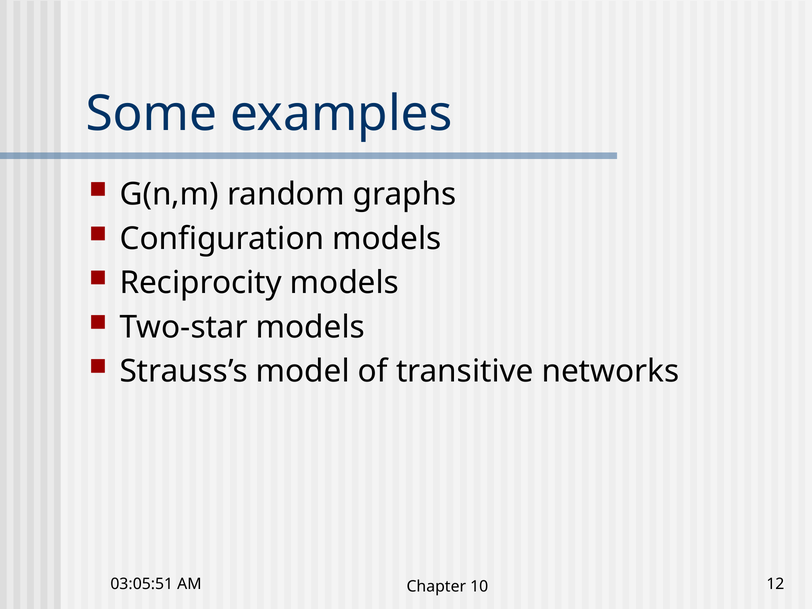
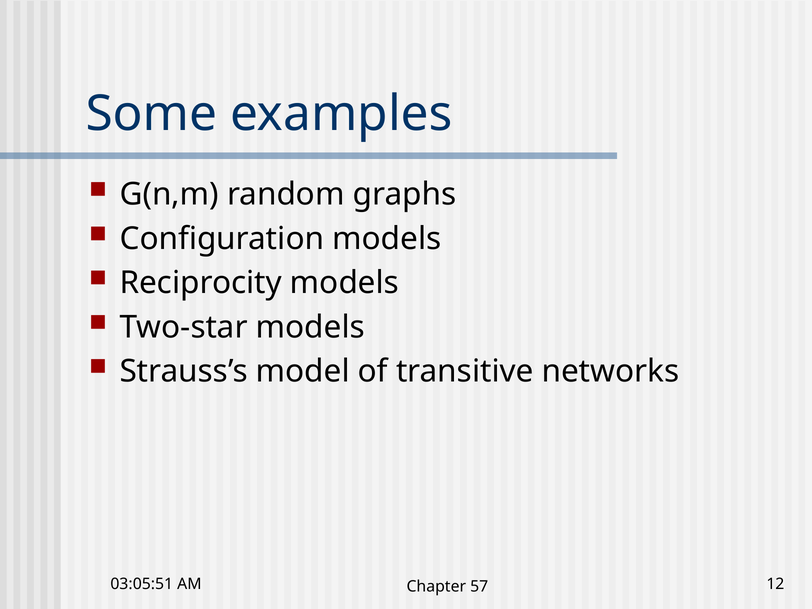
10: 10 -> 57 (479, 586)
